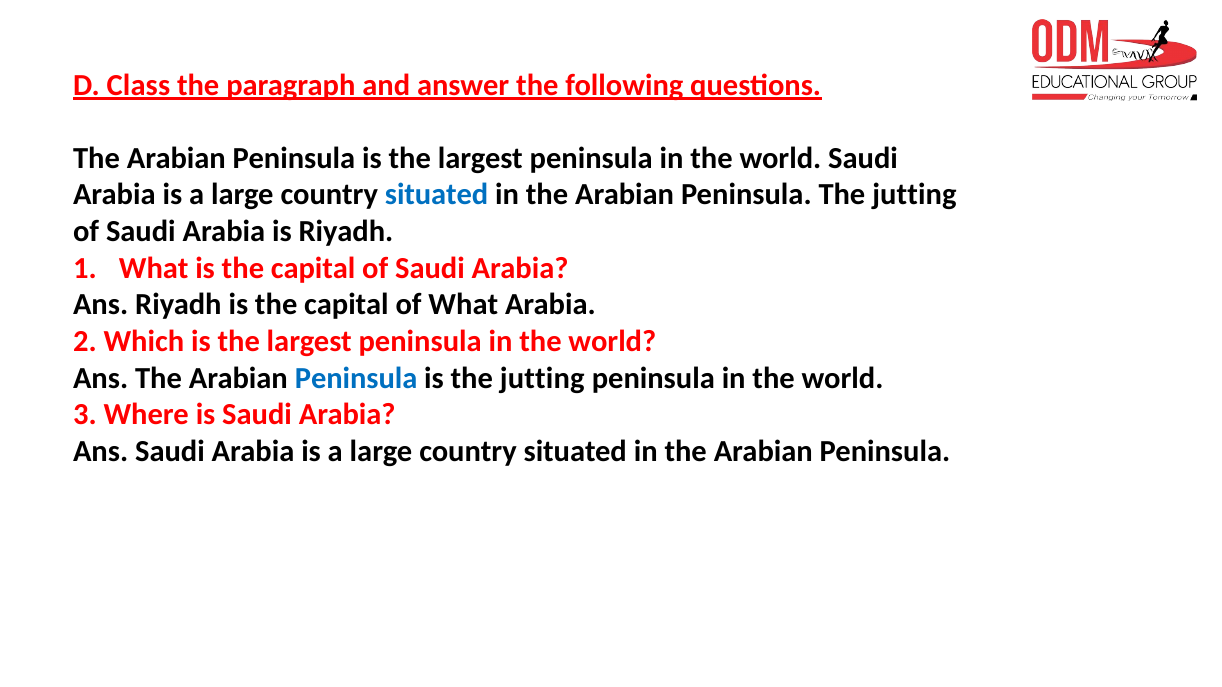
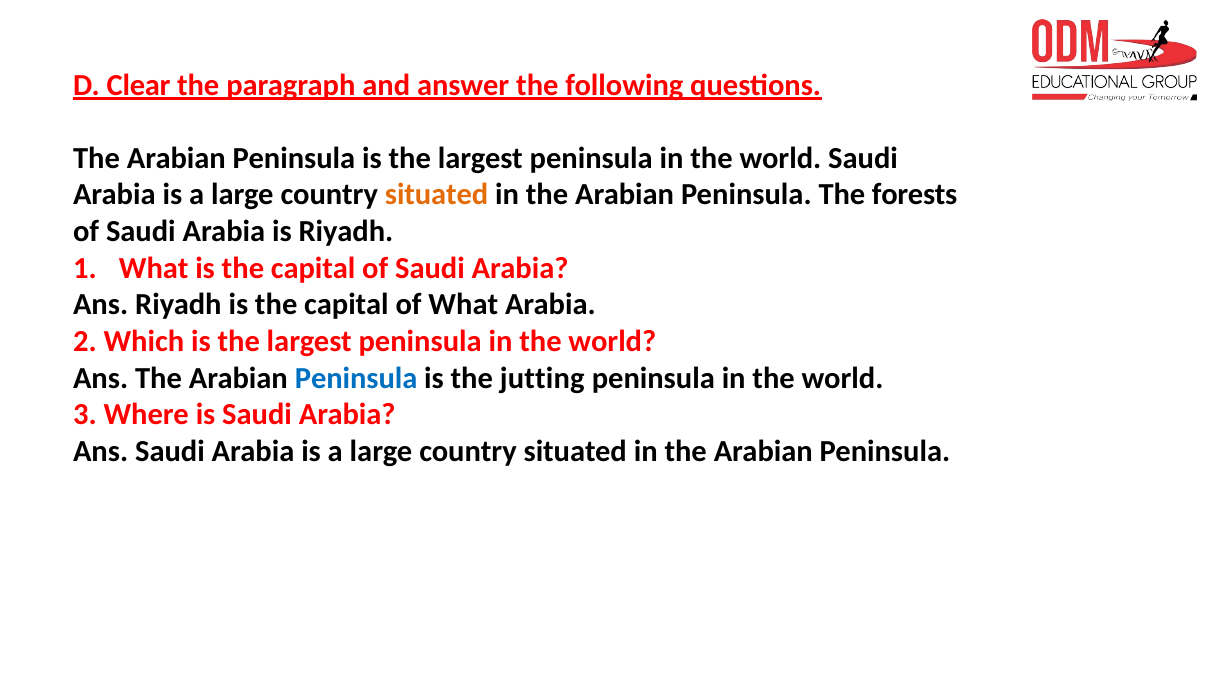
Class: Class -> Clear (139, 85)
situated colour: blue -> orange (437, 195)
Peninsula The jutting: jutting -> forests (915, 195)
